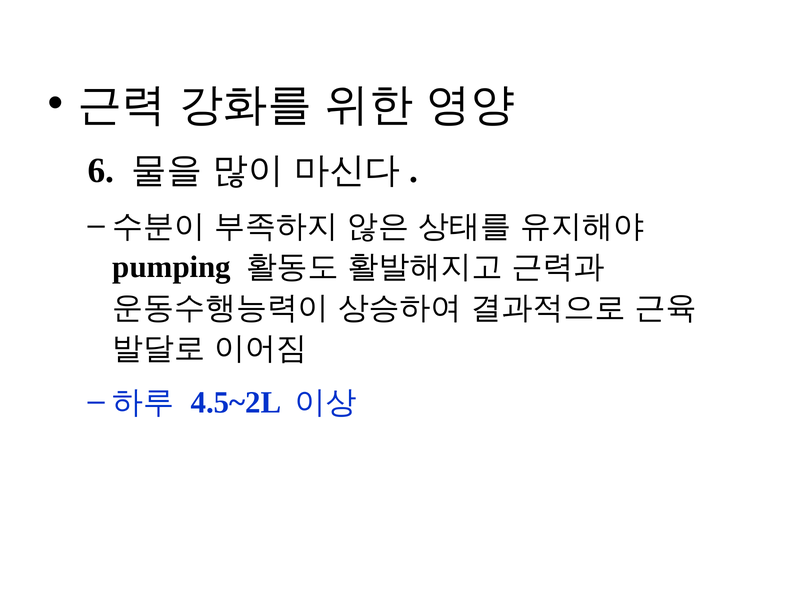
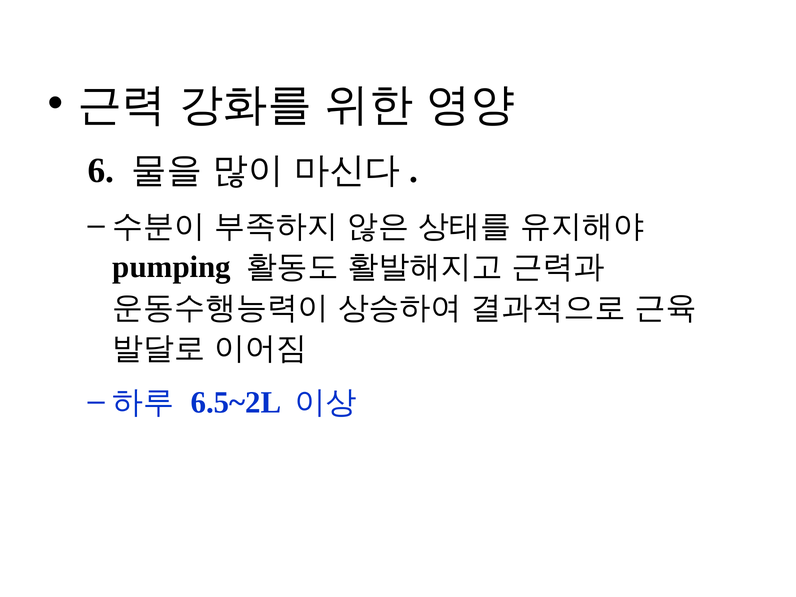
4.5~2L: 4.5~2L -> 6.5~2L (236, 402)
